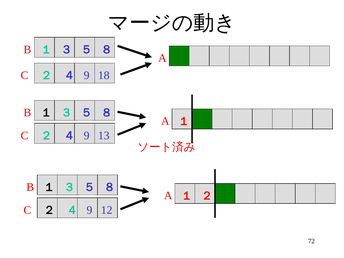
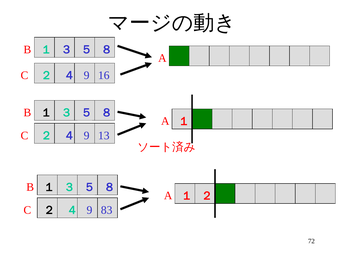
18: 18 -> 16 (104, 75)
12: 12 -> 83 (107, 210)
